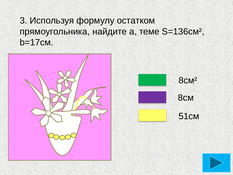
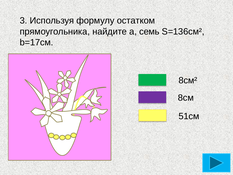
теме: теме -> семь (149, 31)
